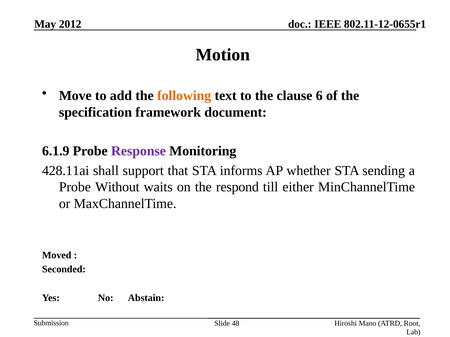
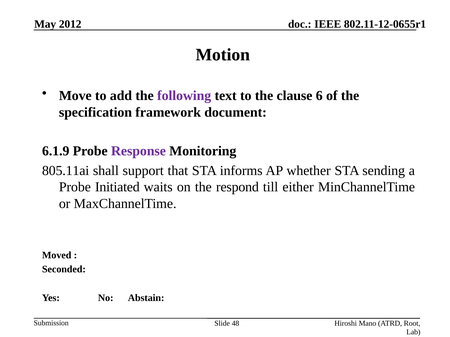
following colour: orange -> purple (184, 96)
428.11ai: 428.11ai -> 805.11ai (66, 171)
Without: Without -> Initiated (117, 187)
